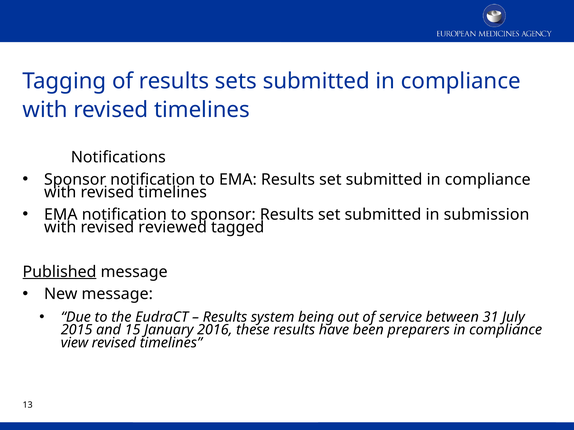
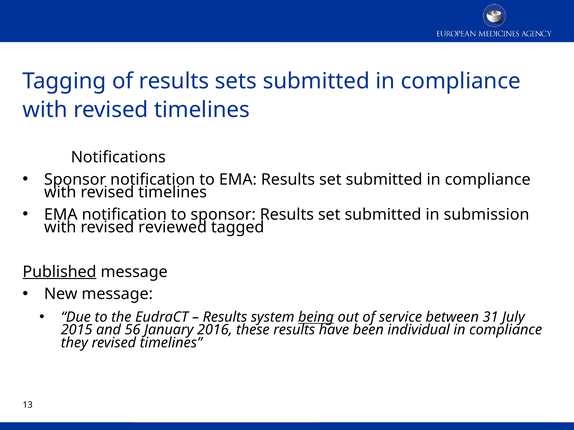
being underline: none -> present (316, 318)
15: 15 -> 56 (133, 330)
preparers: preparers -> individual (419, 330)
view: view -> they (74, 343)
